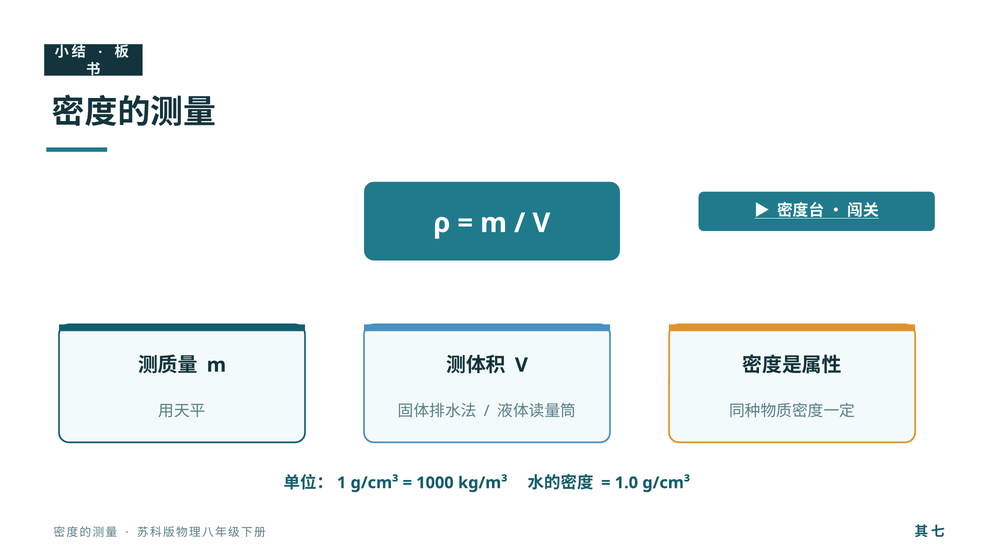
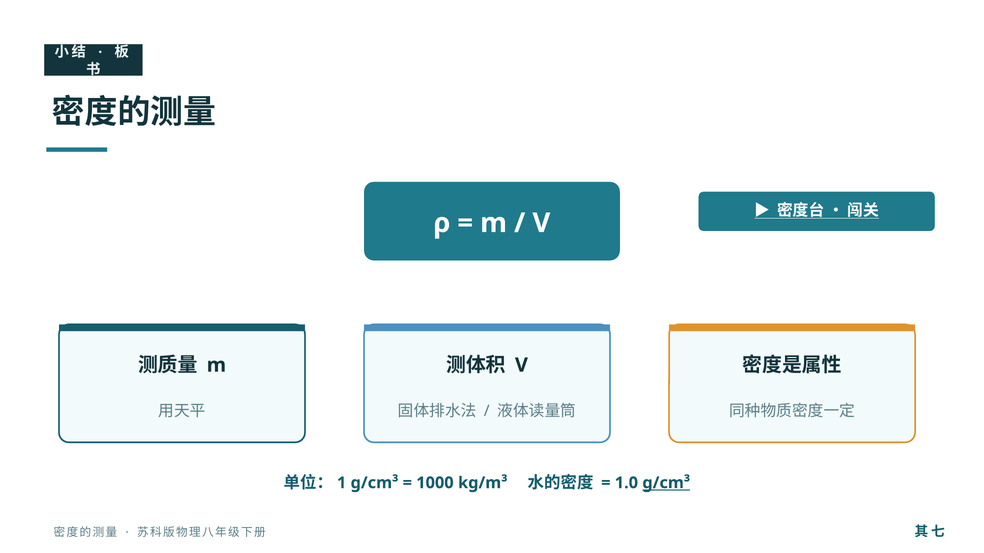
g/cm³ underline: none -> present (666, 483)
